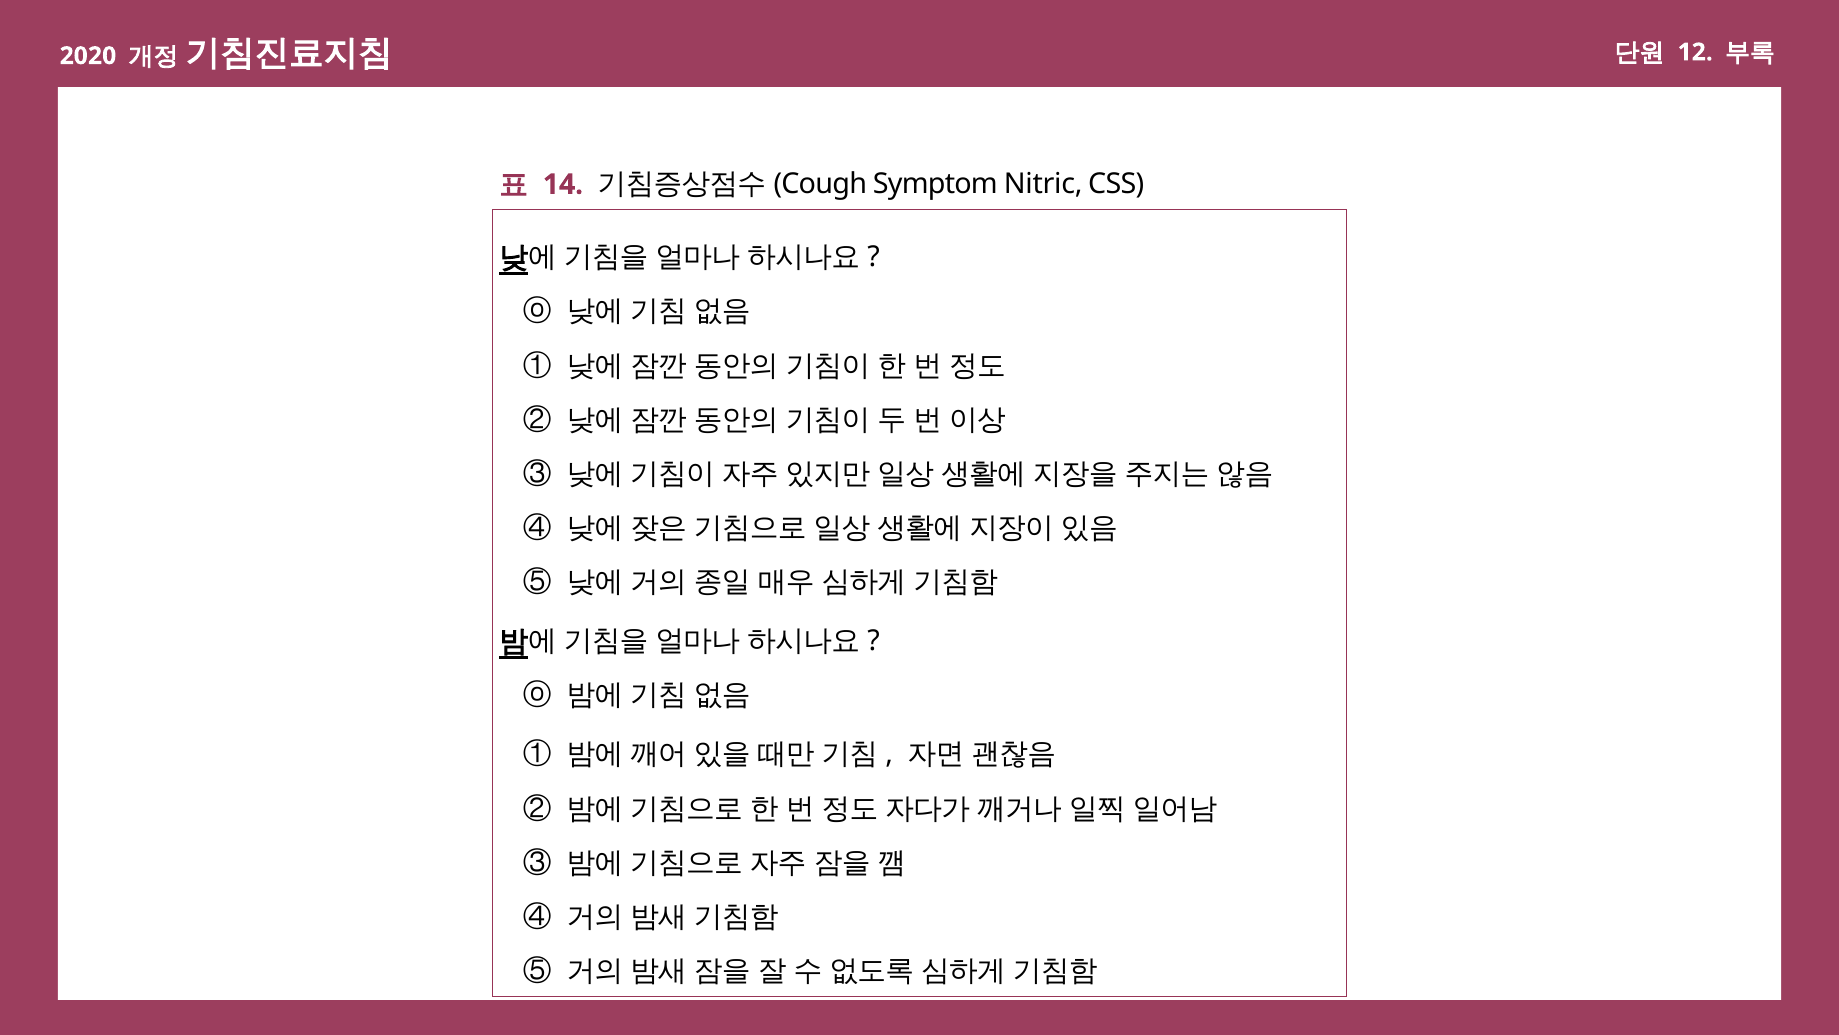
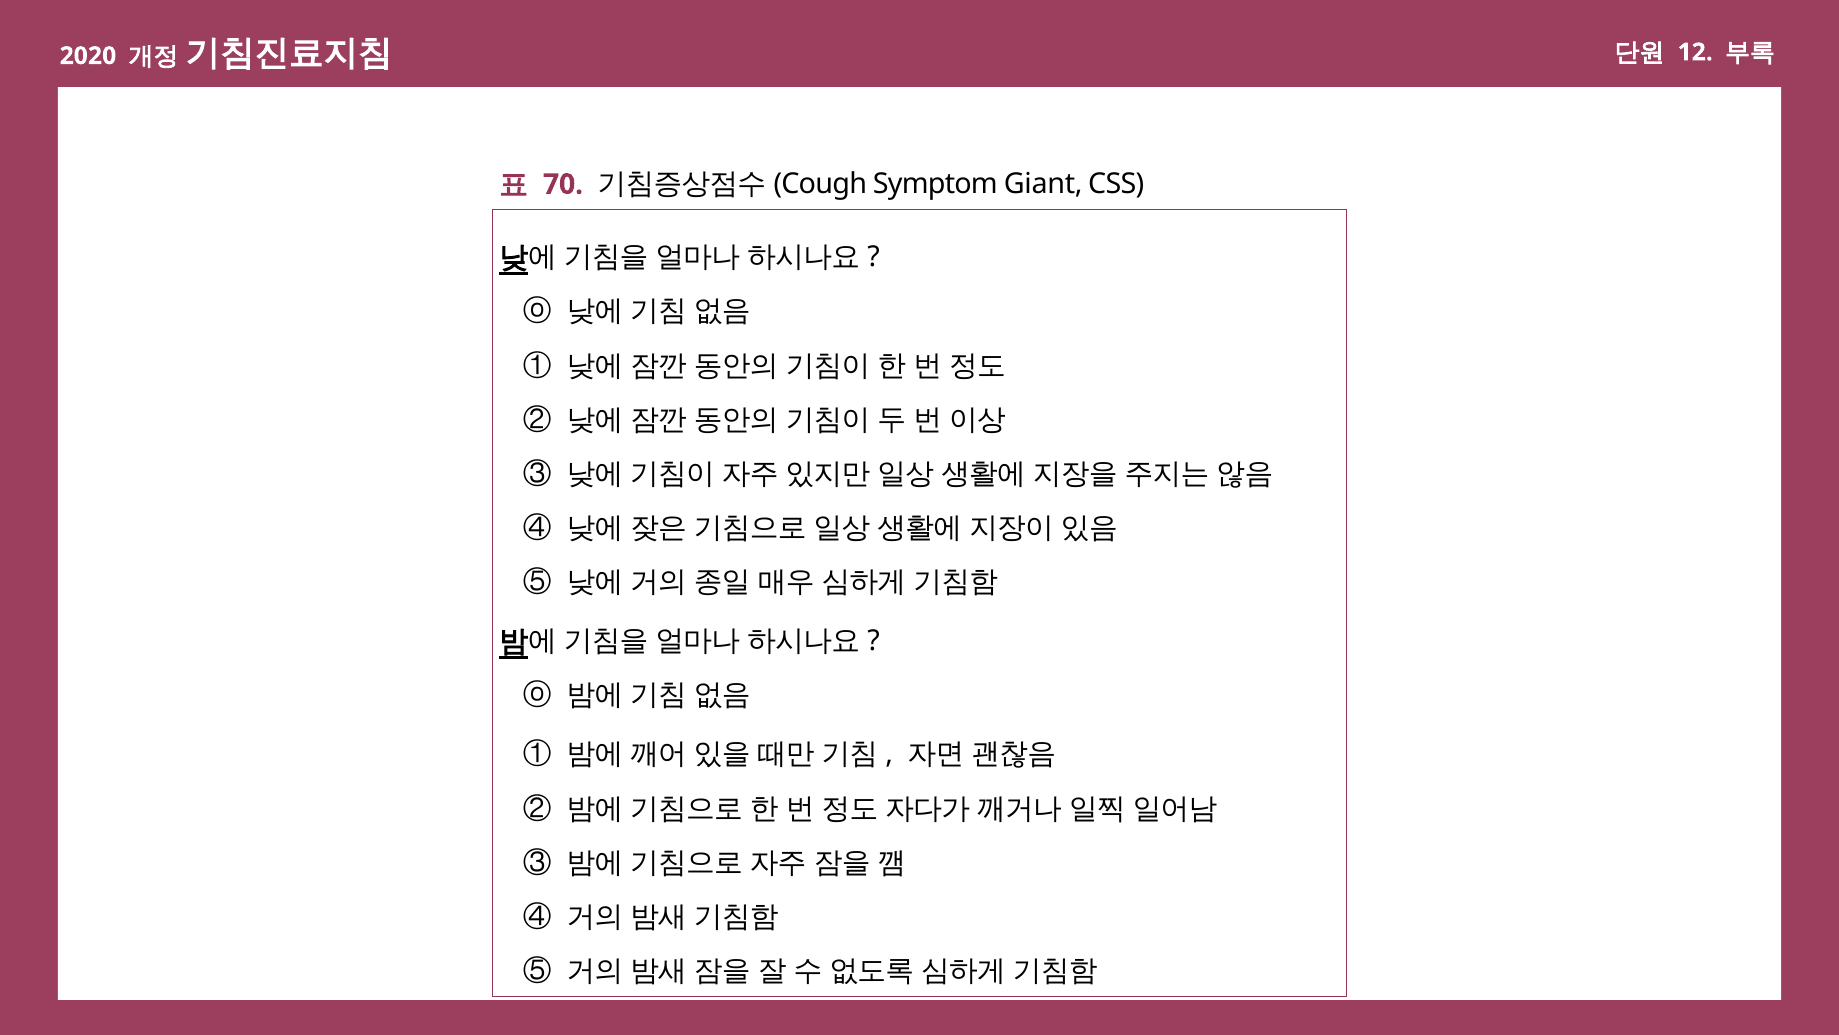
14: 14 -> 70 (563, 184)
Nitric: Nitric -> Giant (1043, 184)
